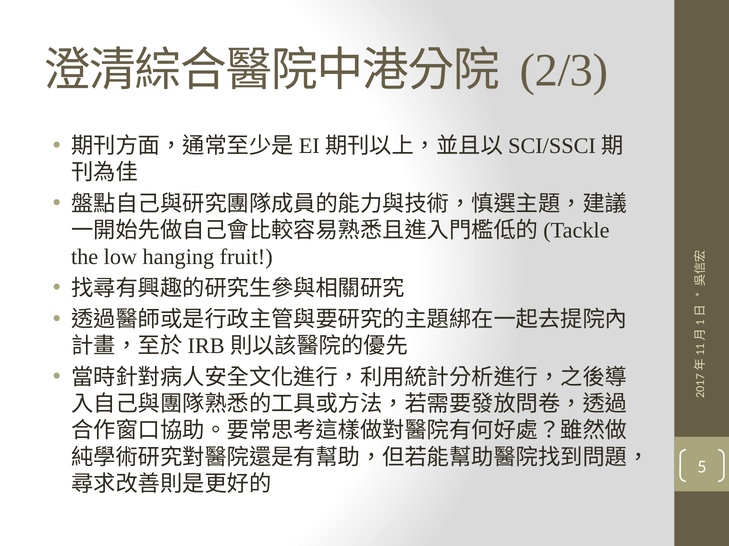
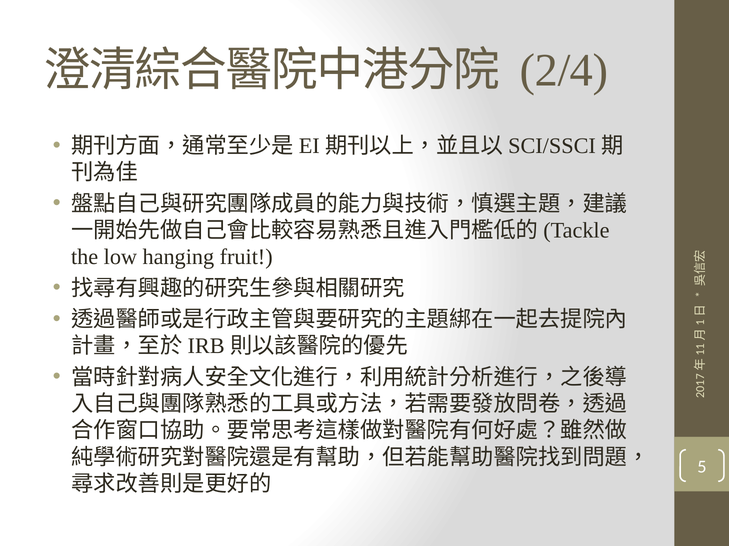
2/3: 2/3 -> 2/4 (564, 71)
